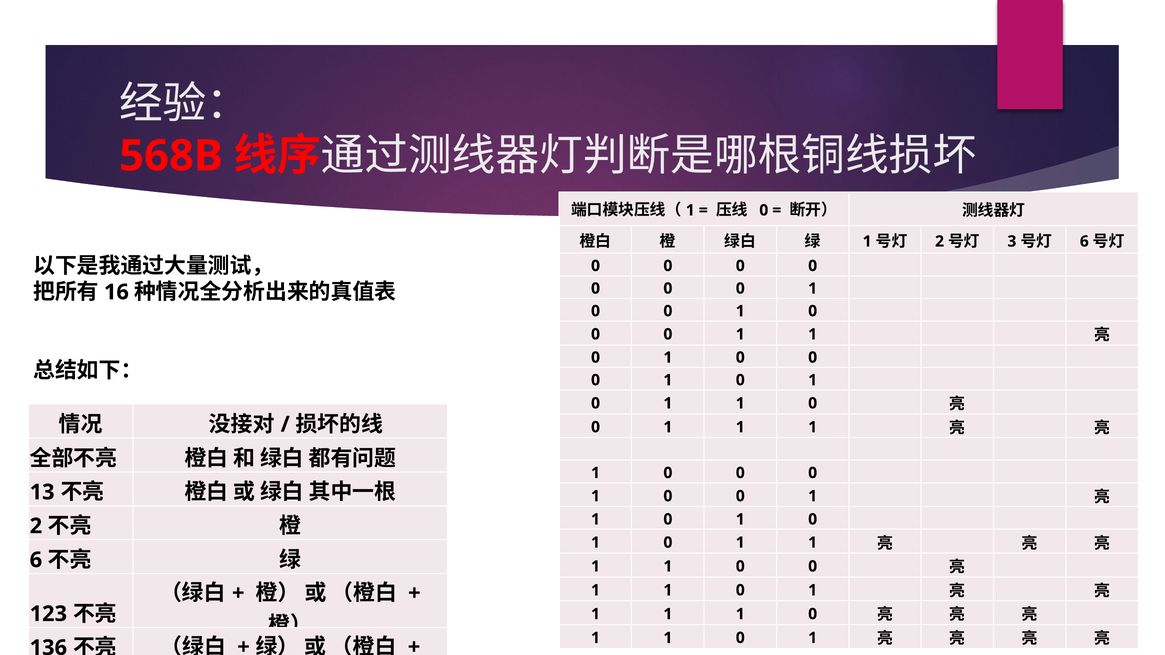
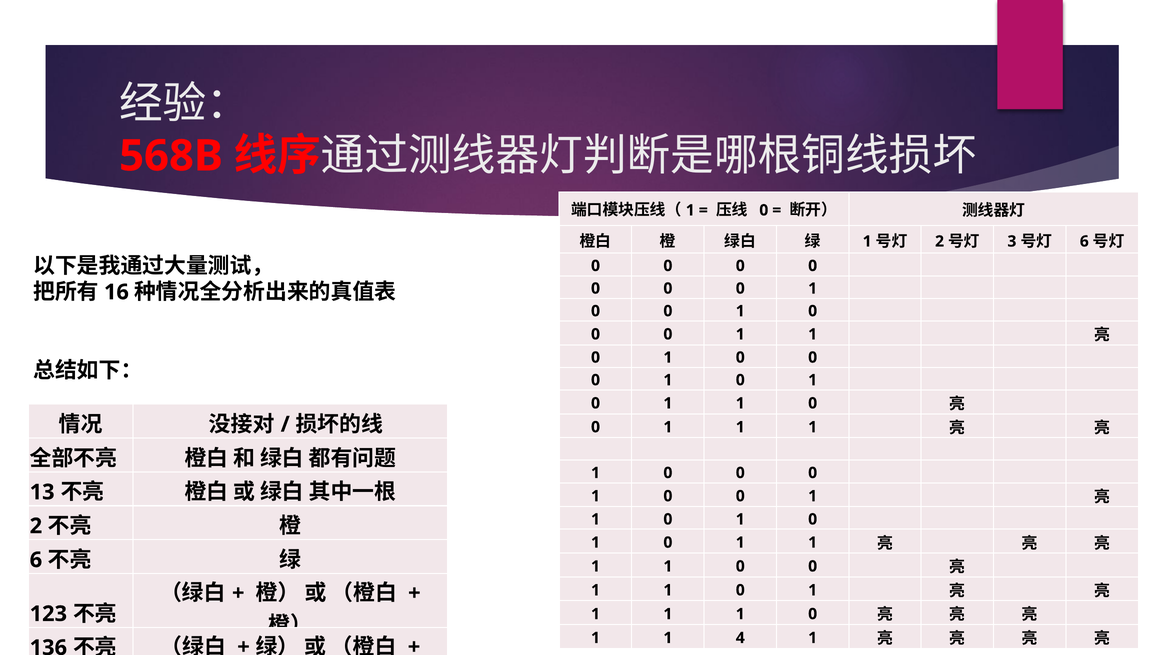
0: 0 -> 4 (740, 638)
